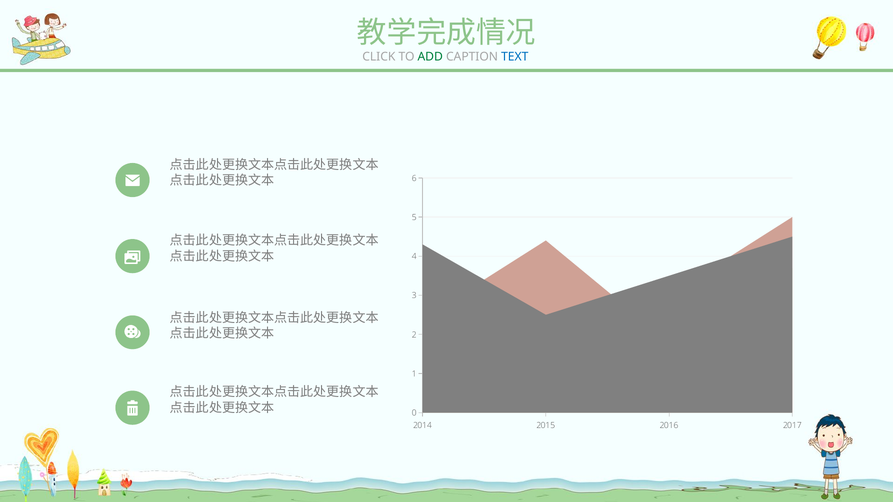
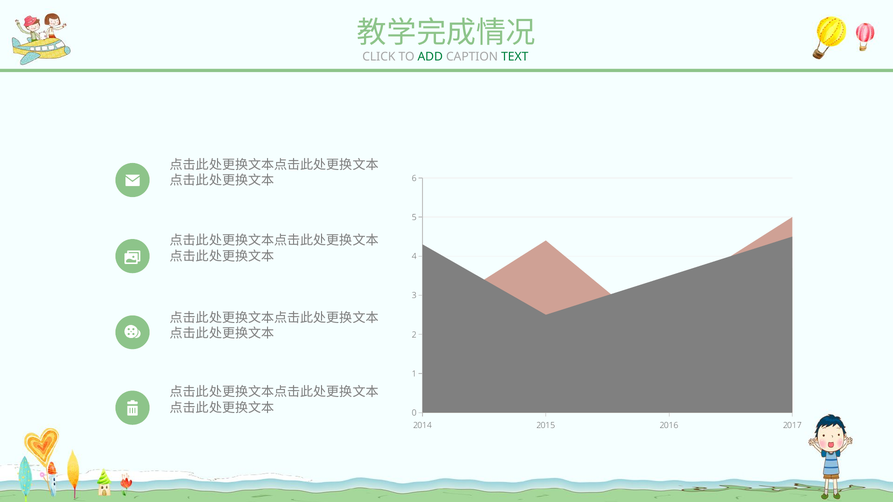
TEXT colour: blue -> green (515, 57)
